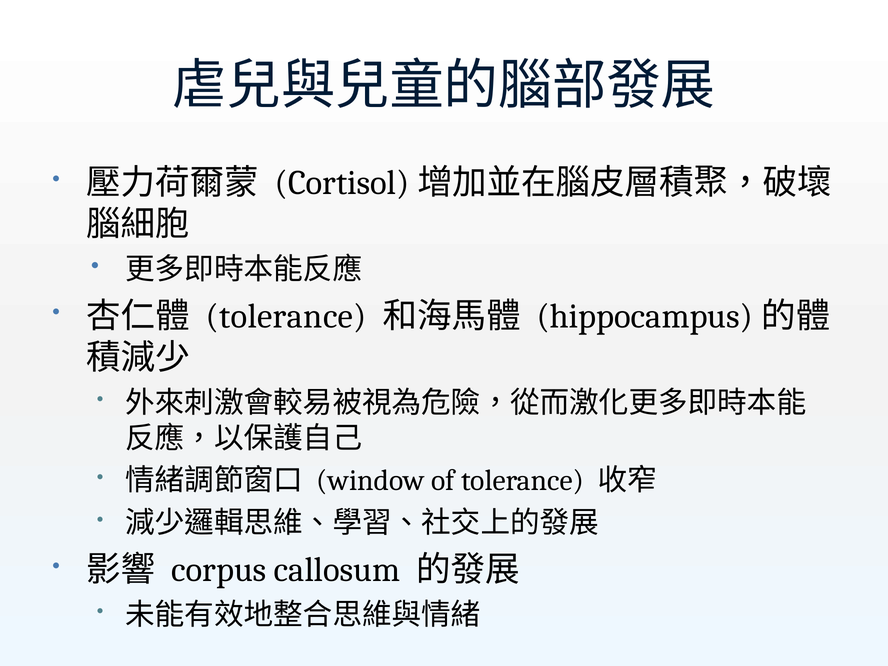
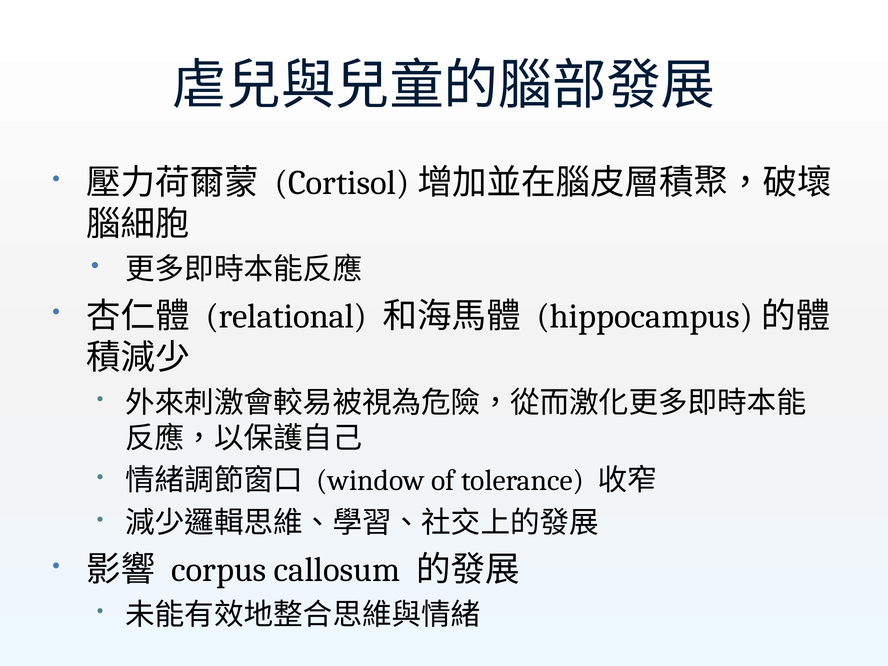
tolerance: tolerance -> relational (287, 316)
